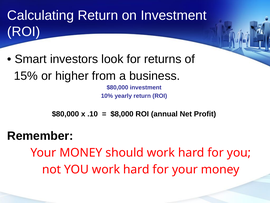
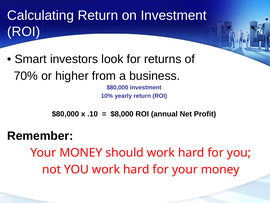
15%: 15% -> 70% (26, 76)
